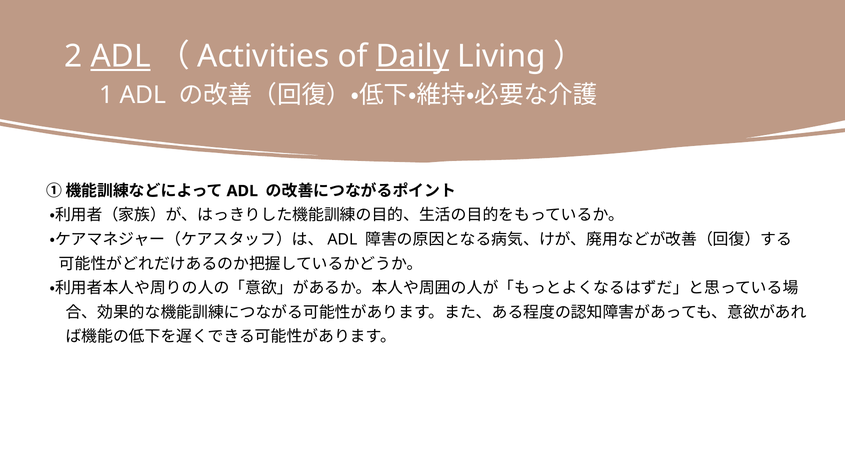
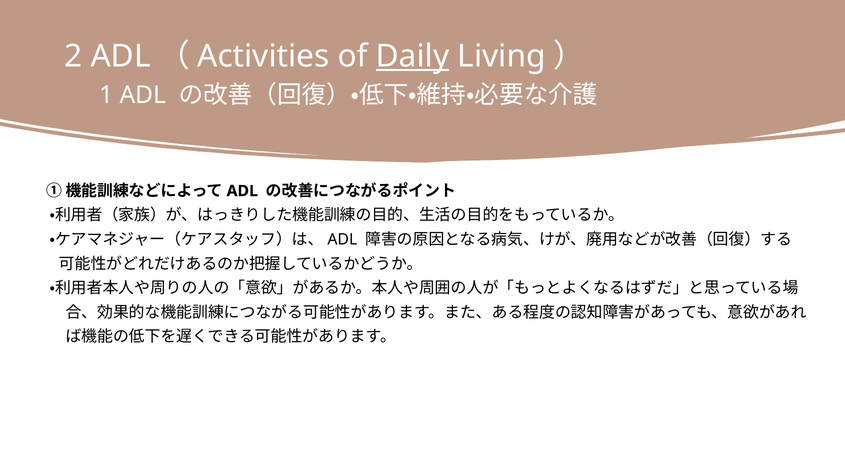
ADL underline: present -> none (121, 56)
